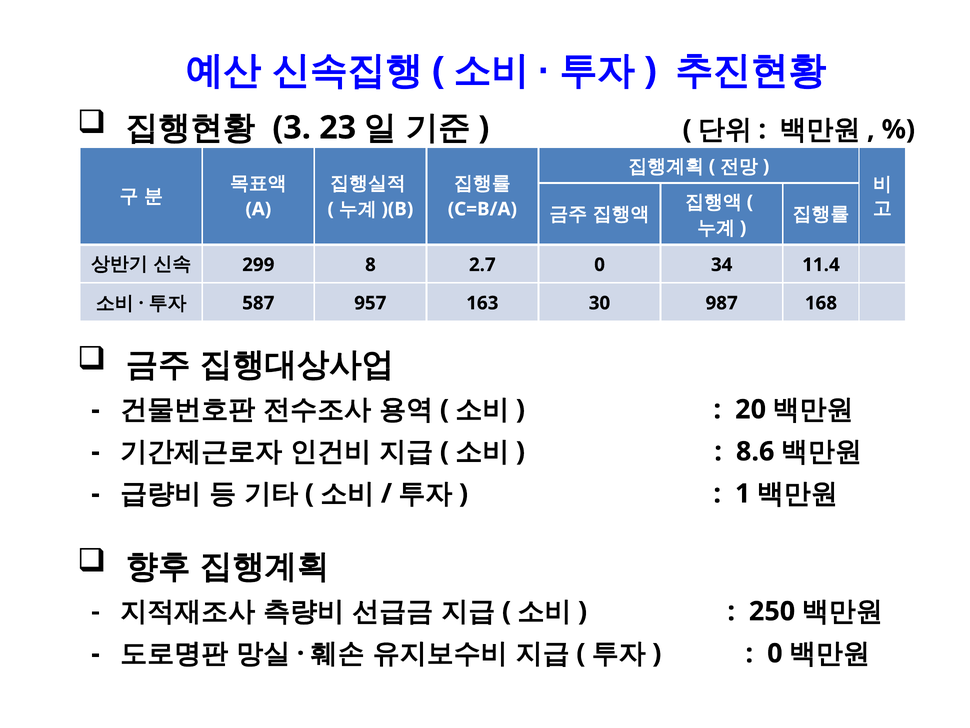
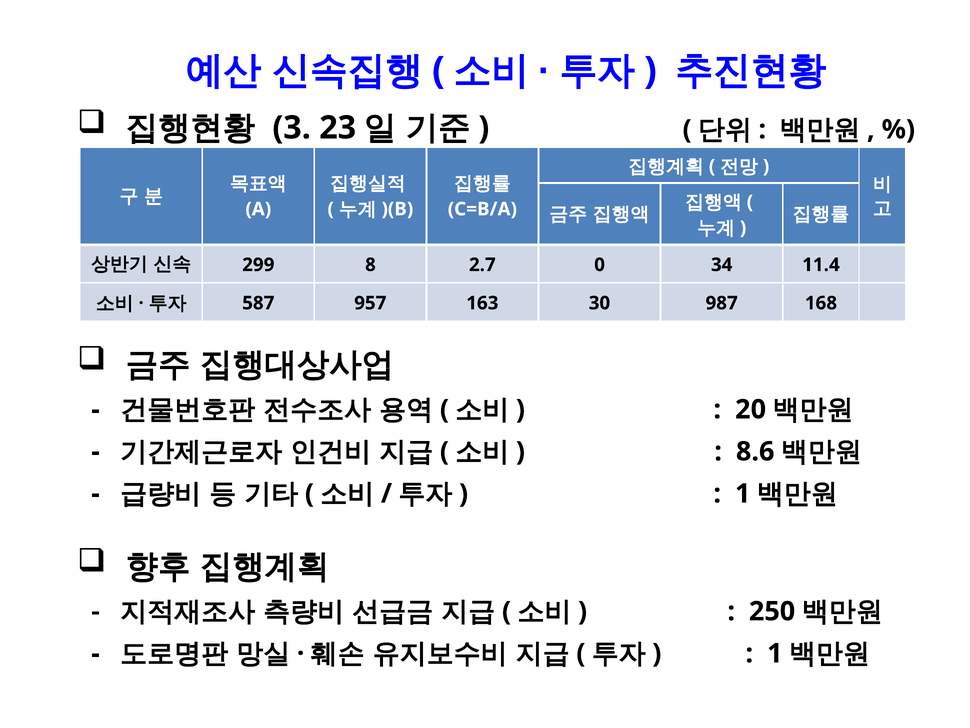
0: 0 -> 1 (775, 653)
